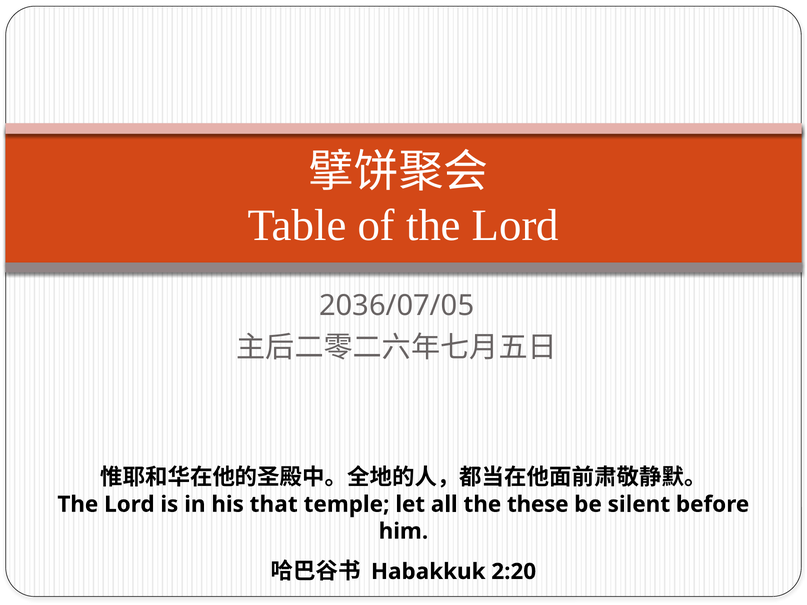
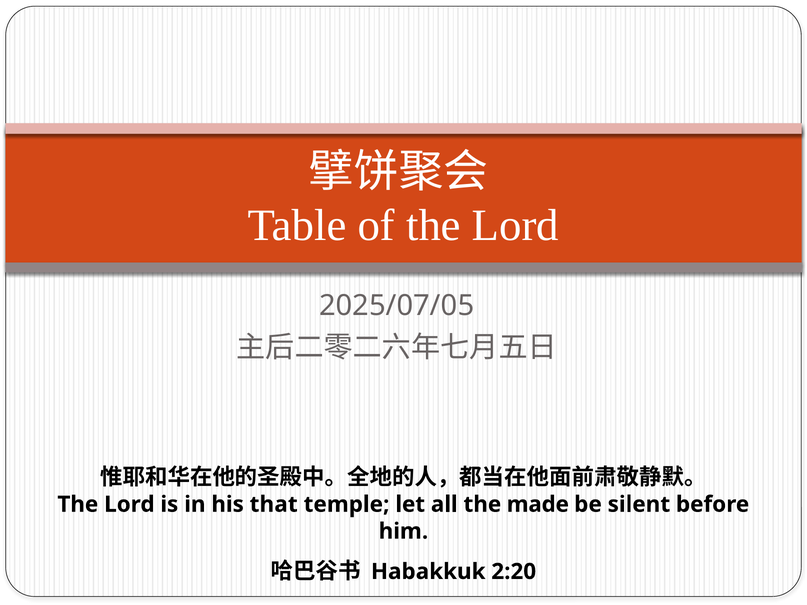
2036/07/05: 2036/07/05 -> 2025/07/05 (397, 306)
these: these -> made (538, 505)
